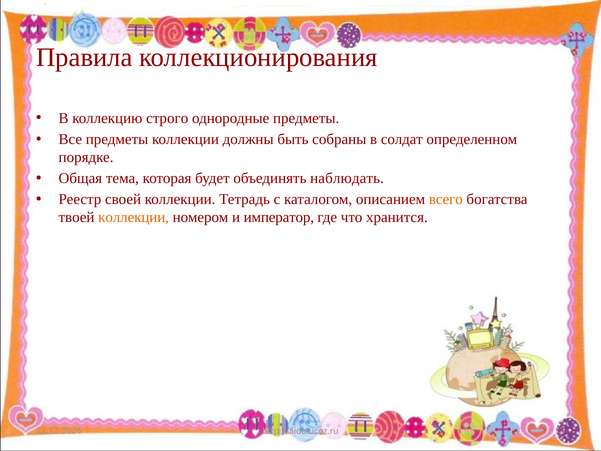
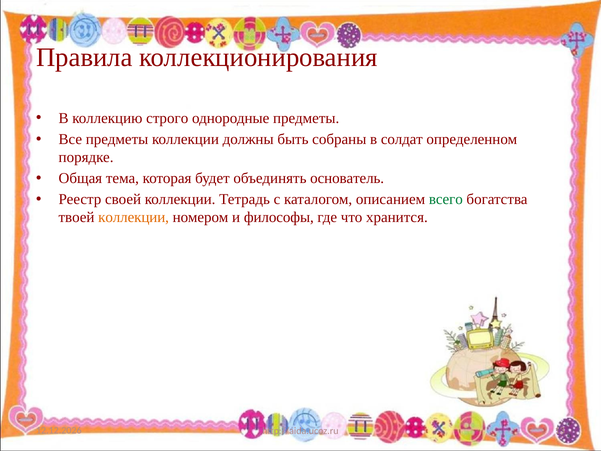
наблюдать: наблюдать -> основатель (347, 178)
всего colour: orange -> green (446, 199)
император: император -> философы (279, 217)
